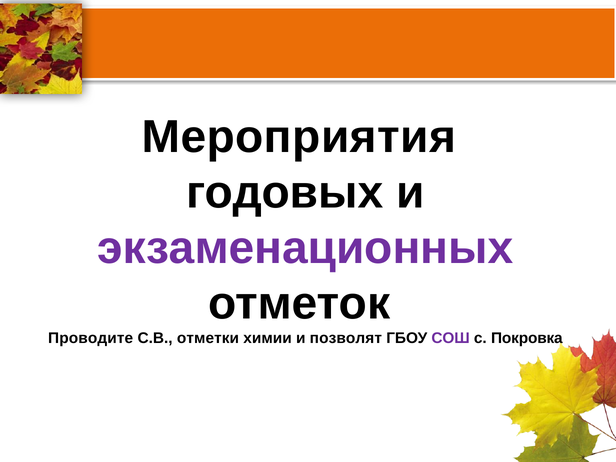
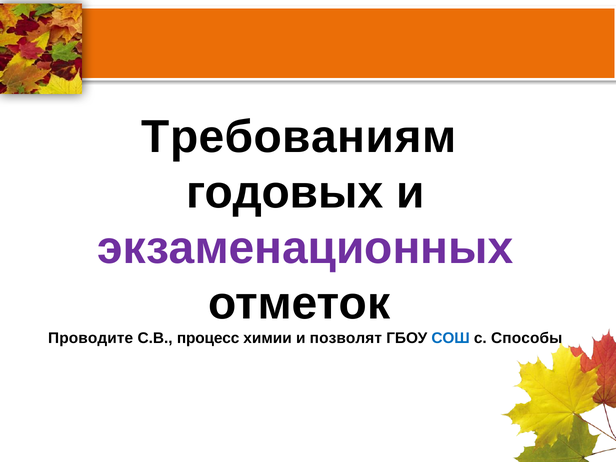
Мероприятия: Мероприятия -> Требованиям (299, 137)
отметки: отметки -> процесс (208, 338)
СОШ colour: purple -> blue (451, 338)
Покровка: Покровка -> Способы (527, 338)
